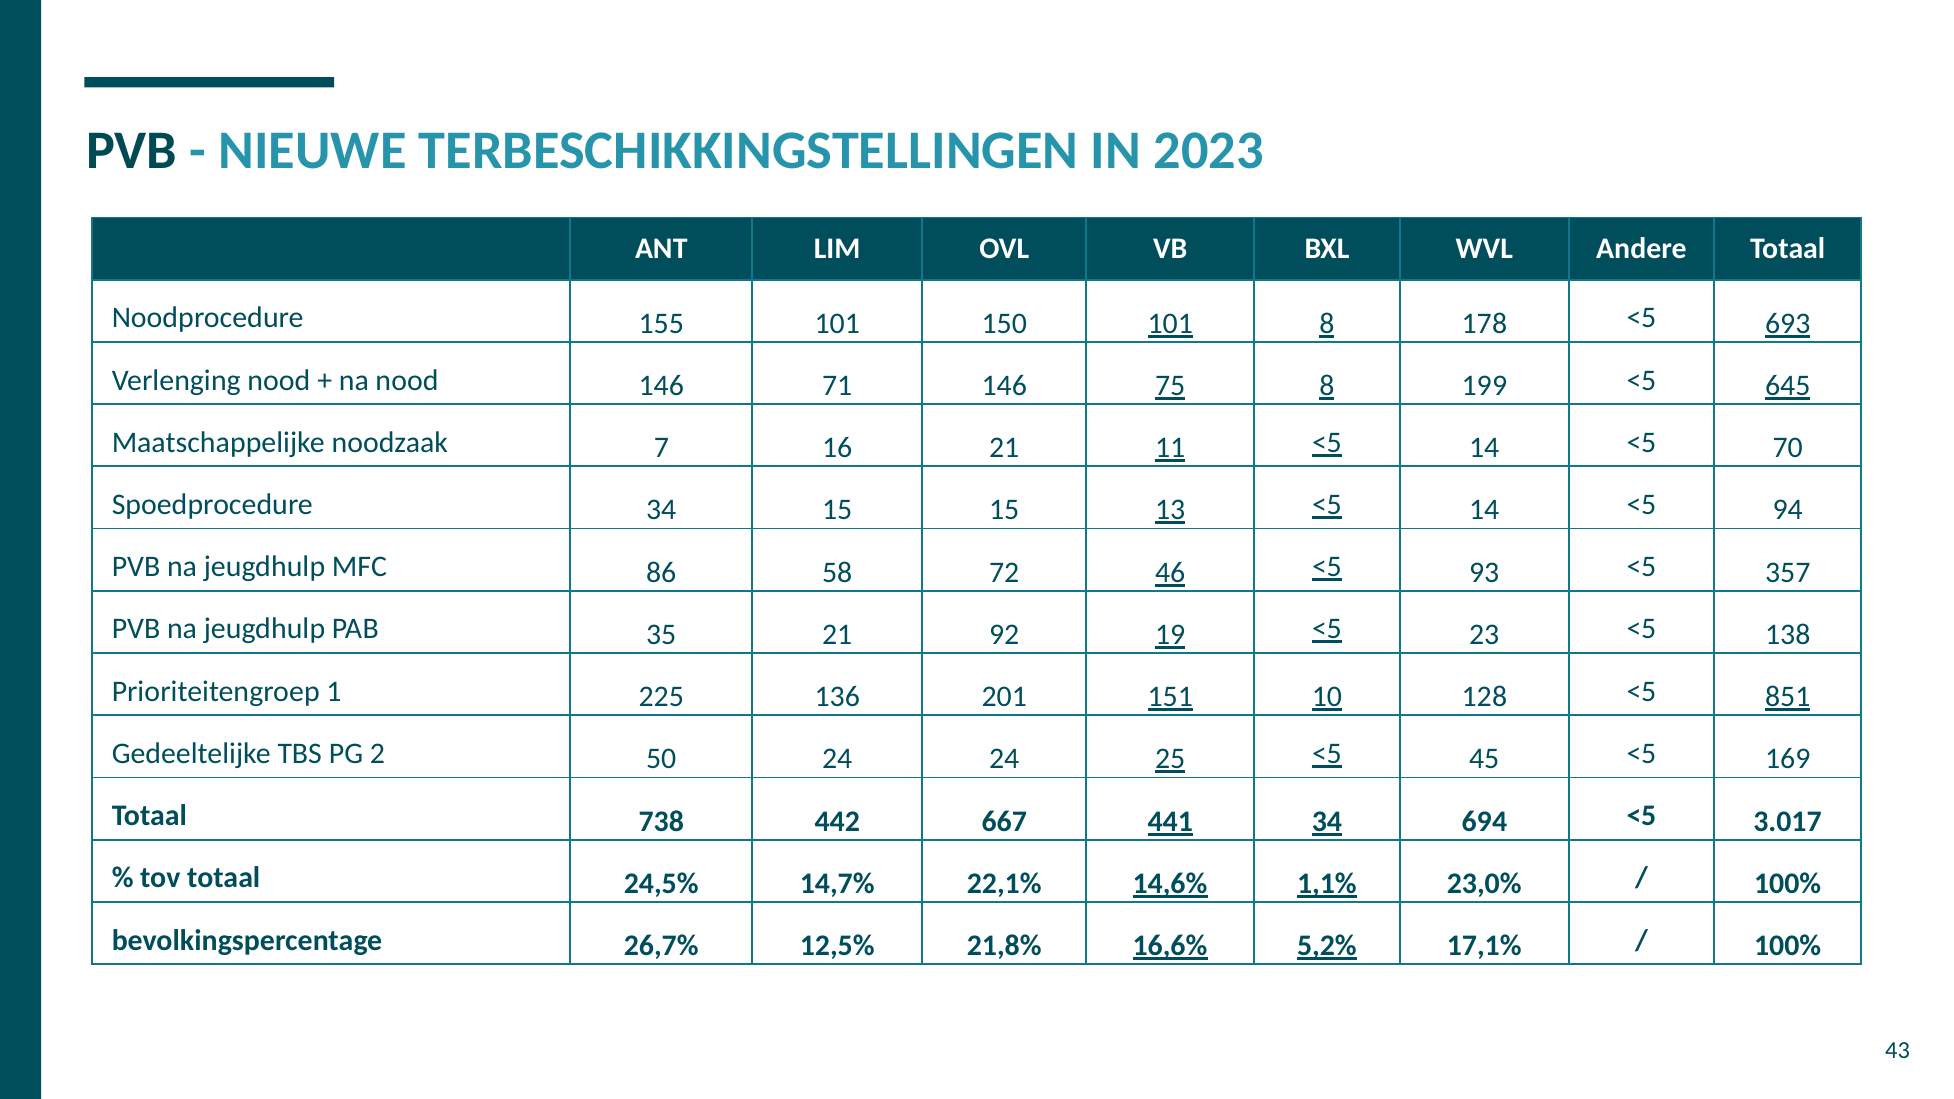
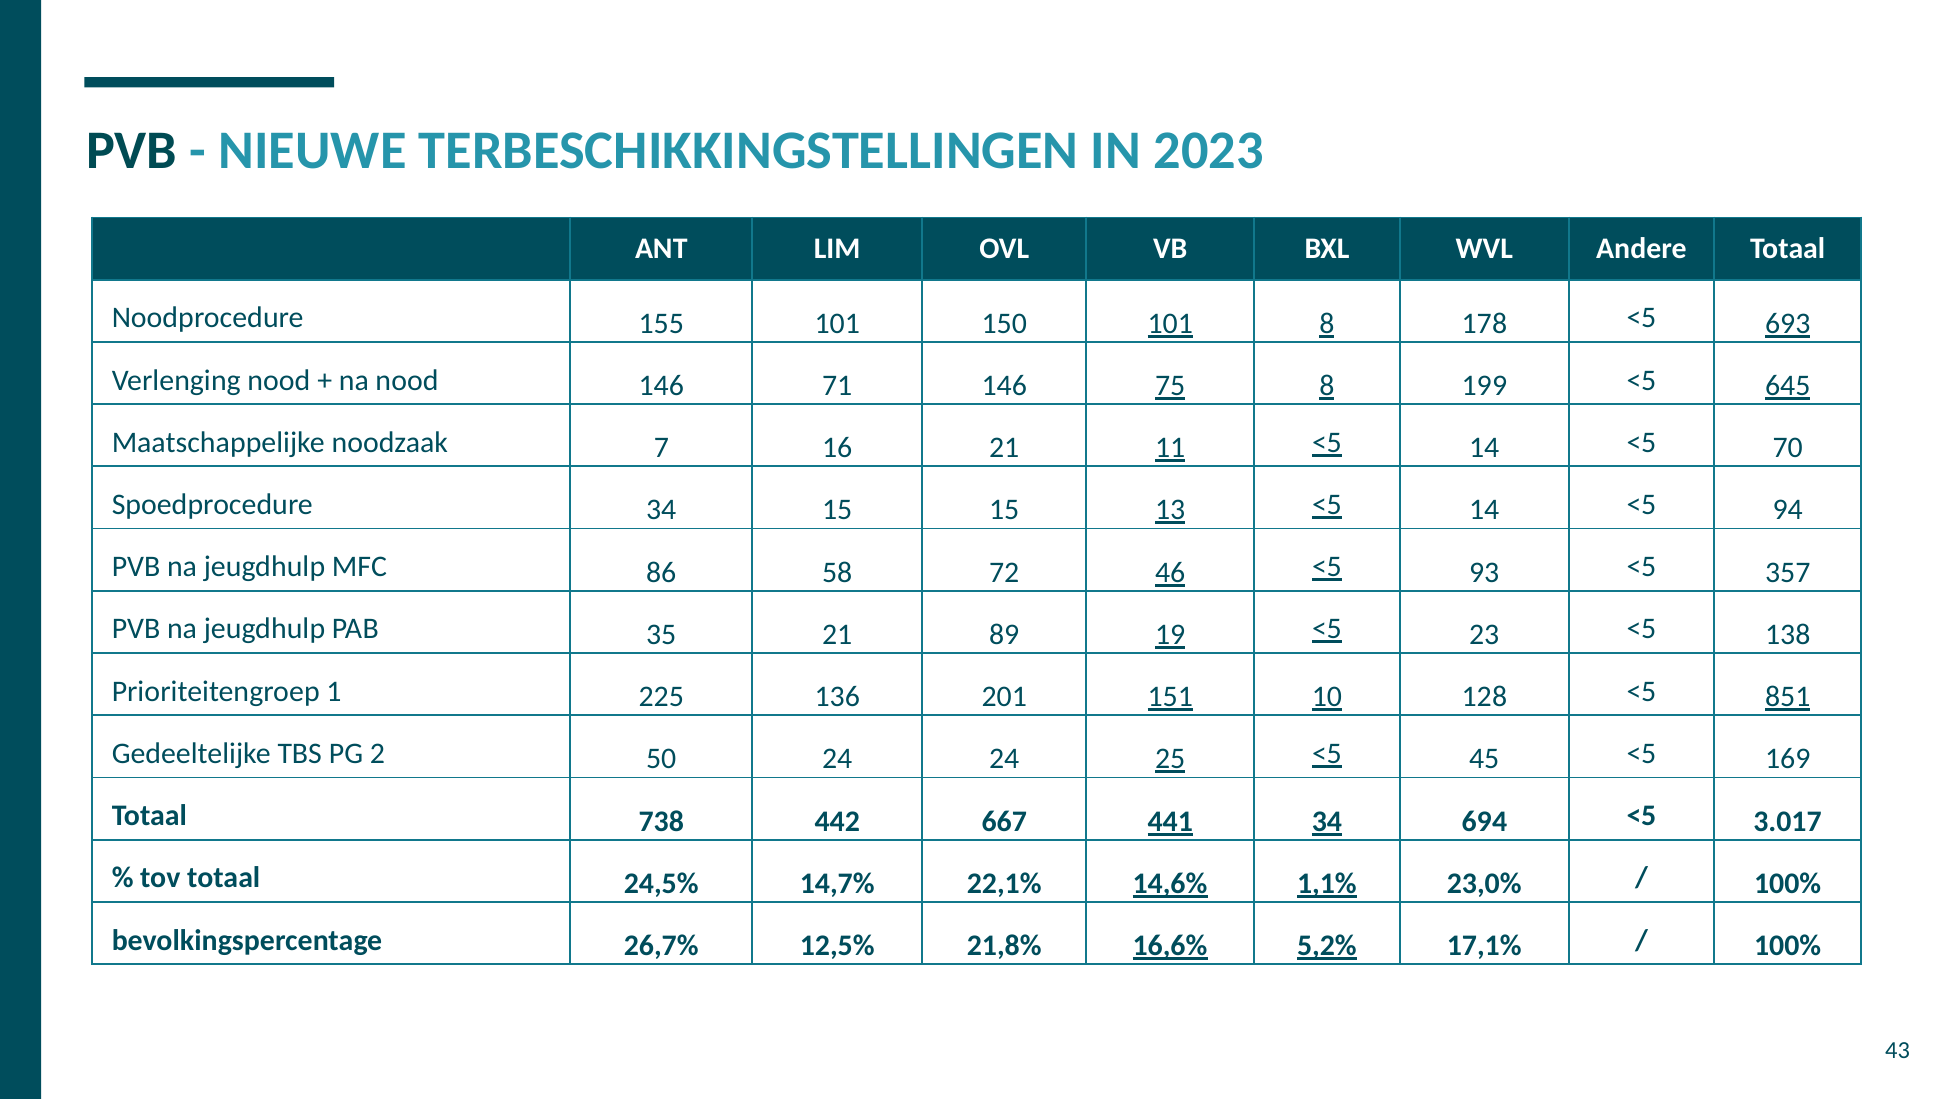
92: 92 -> 89 (1004, 635)
